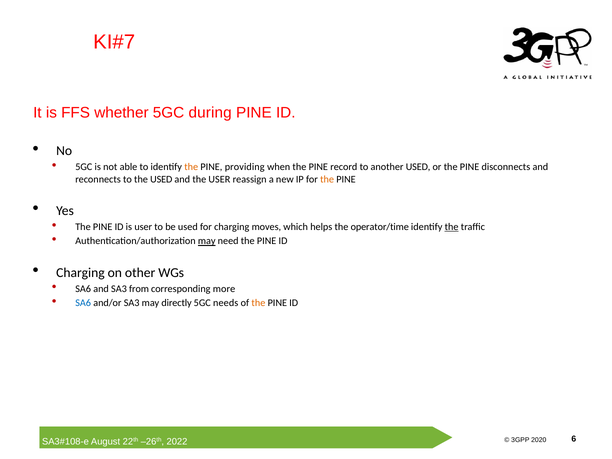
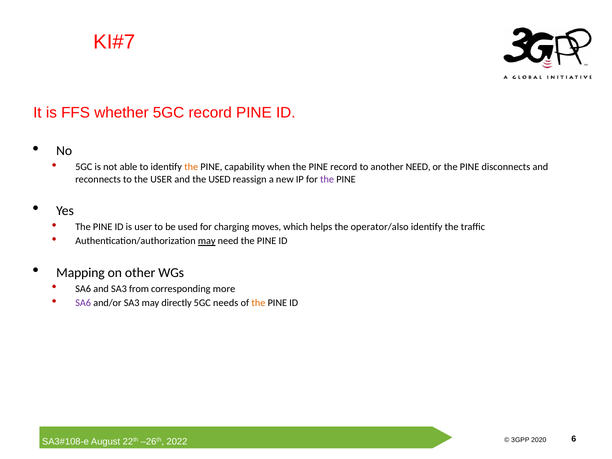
5GC during: during -> record (210, 113)
providing: providing -> capability (245, 167)
another USED: USED -> NEED (418, 167)
the USED: USED -> USER (161, 179)
the USER: USER -> USED (219, 179)
the colour: orange -> purple (327, 179)
operator/time: operator/time -> operator/also (380, 227)
the underline: present -> none (452, 227)
Charging: Charging -> Mapping (80, 273)
SA6 colour: blue -> purple (83, 303)
